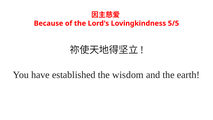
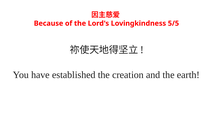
wisdom: wisdom -> creation (128, 75)
